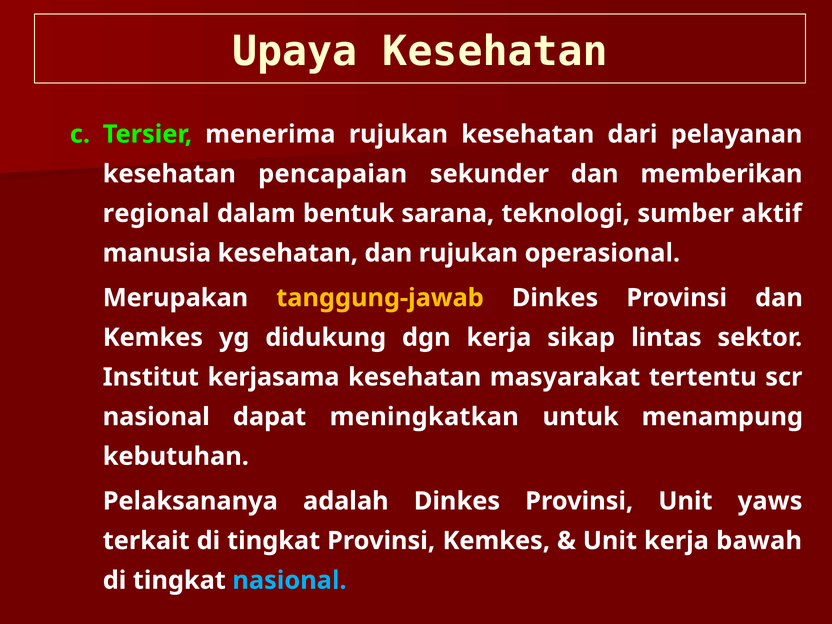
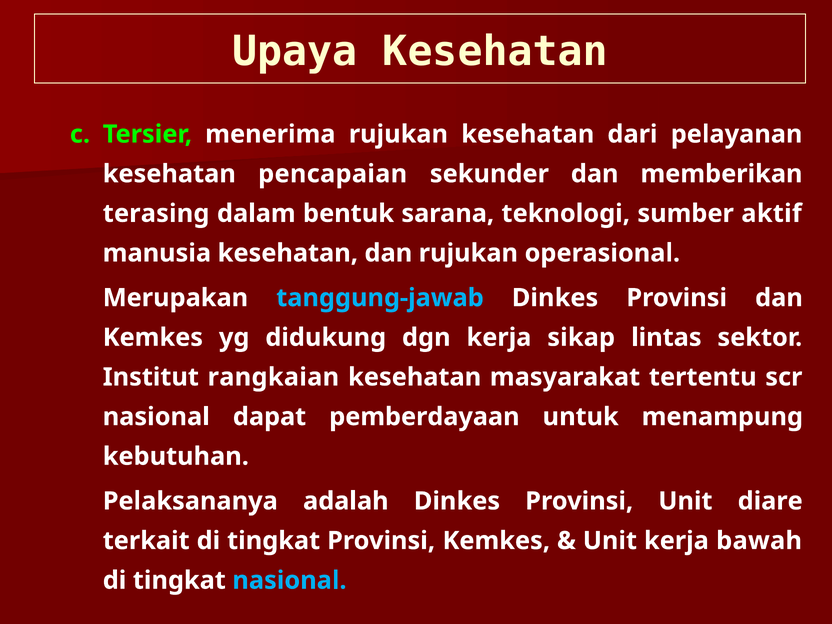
regional: regional -> terasing (156, 214)
tanggung-jawab colour: yellow -> light blue (380, 298)
kerjasama: kerjasama -> rangkaian (273, 377)
meningkatkan: meningkatkan -> pemberdayaan (424, 417)
yaws: yaws -> diare (770, 501)
